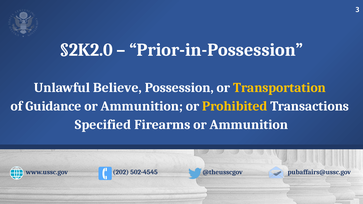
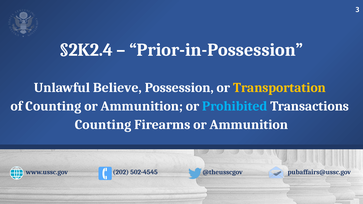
§2K2.0: §2K2.0 -> §2K2.4 (86, 50)
of Guidance: Guidance -> Counting (53, 106)
Prohibited colour: yellow -> light blue (235, 106)
Specified: Specified -> Counting (103, 125)
